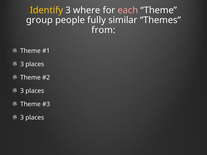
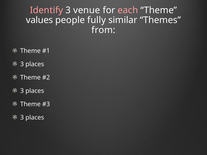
Identify colour: yellow -> pink (46, 10)
where: where -> venue (87, 10)
group: group -> values (39, 20)
